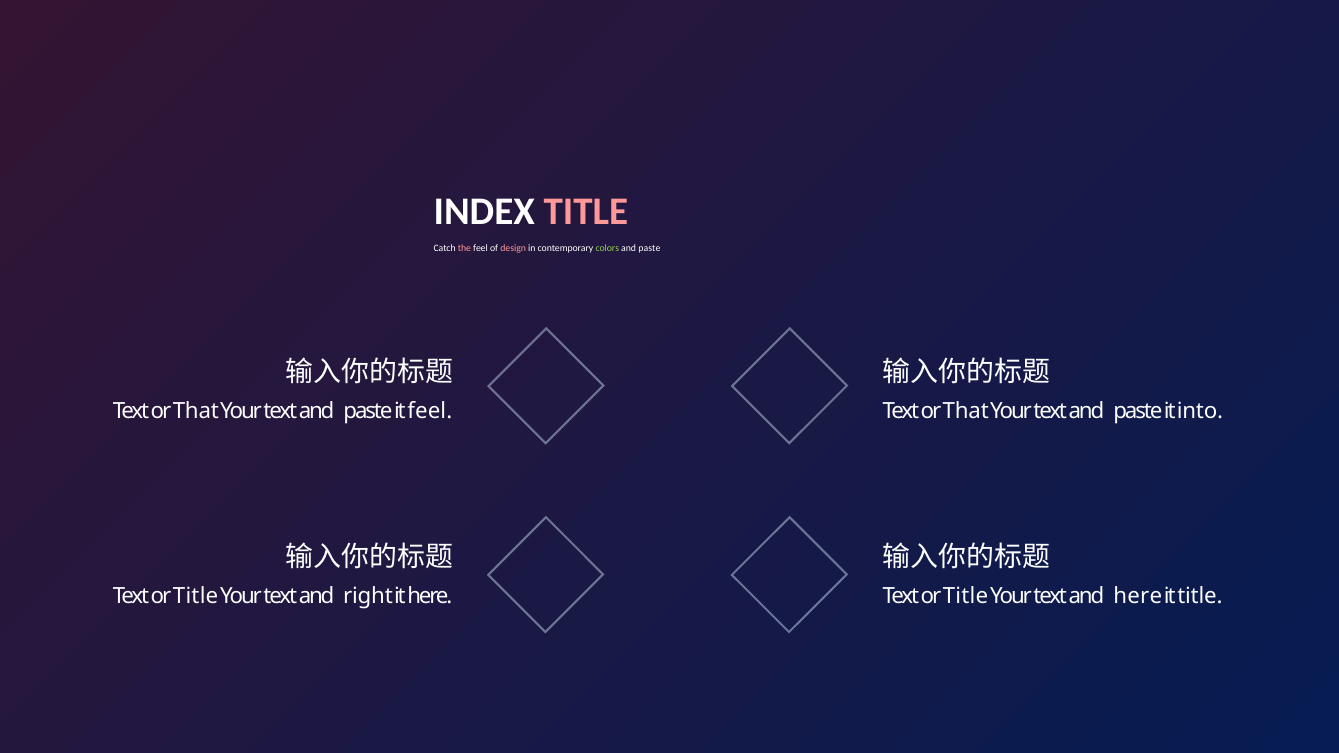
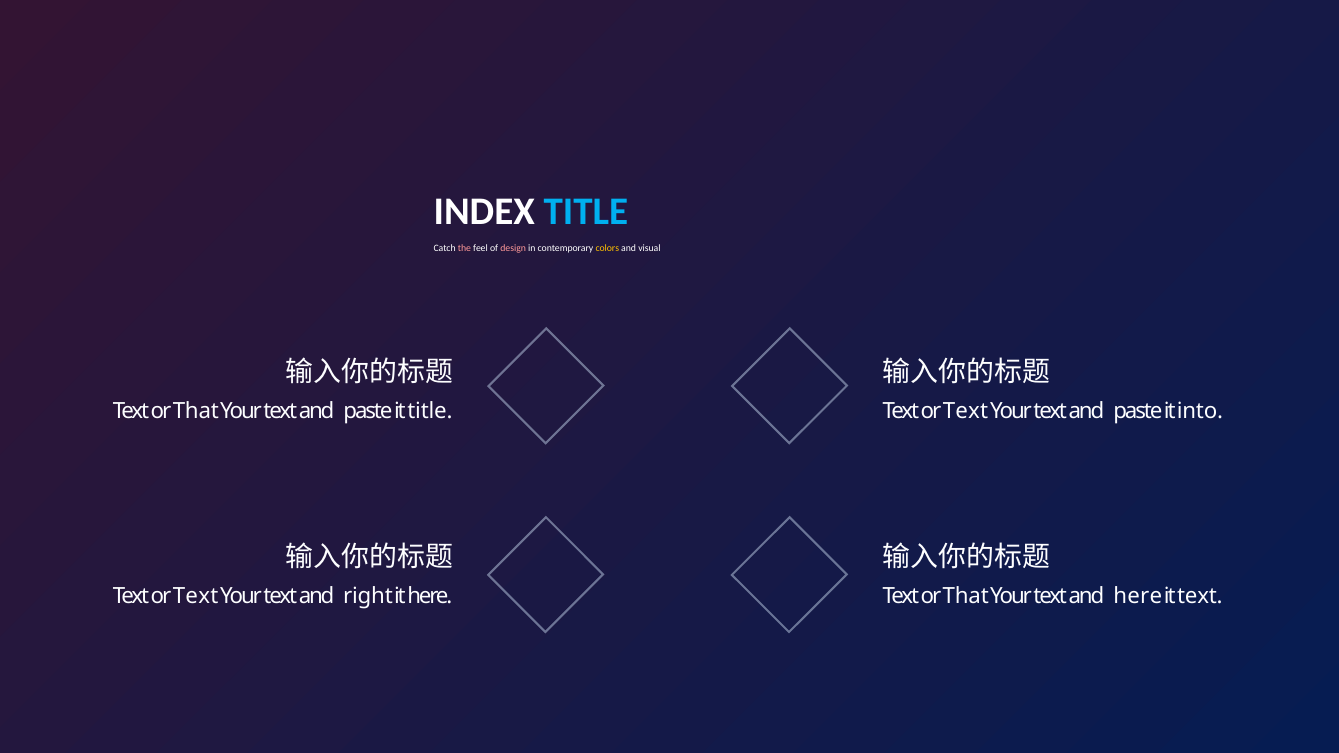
TITLE colour: pink -> light blue (586, 212)
colors colour: light green -> yellow (607, 248)
paste: paste -> visual (649, 248)
it feel: feel -> title (430, 412)
That: That -> Text (966, 412)
Title: Title -> Text (196, 596)
Title: Title -> That (966, 596)
it title: title -> text (1200, 596)
